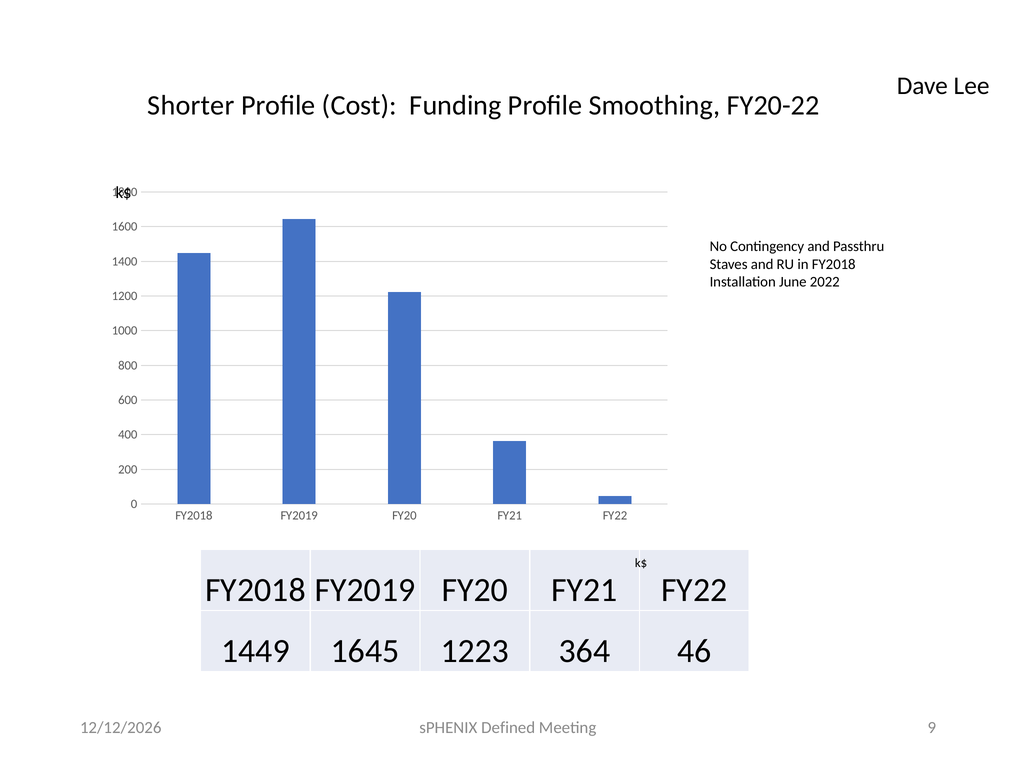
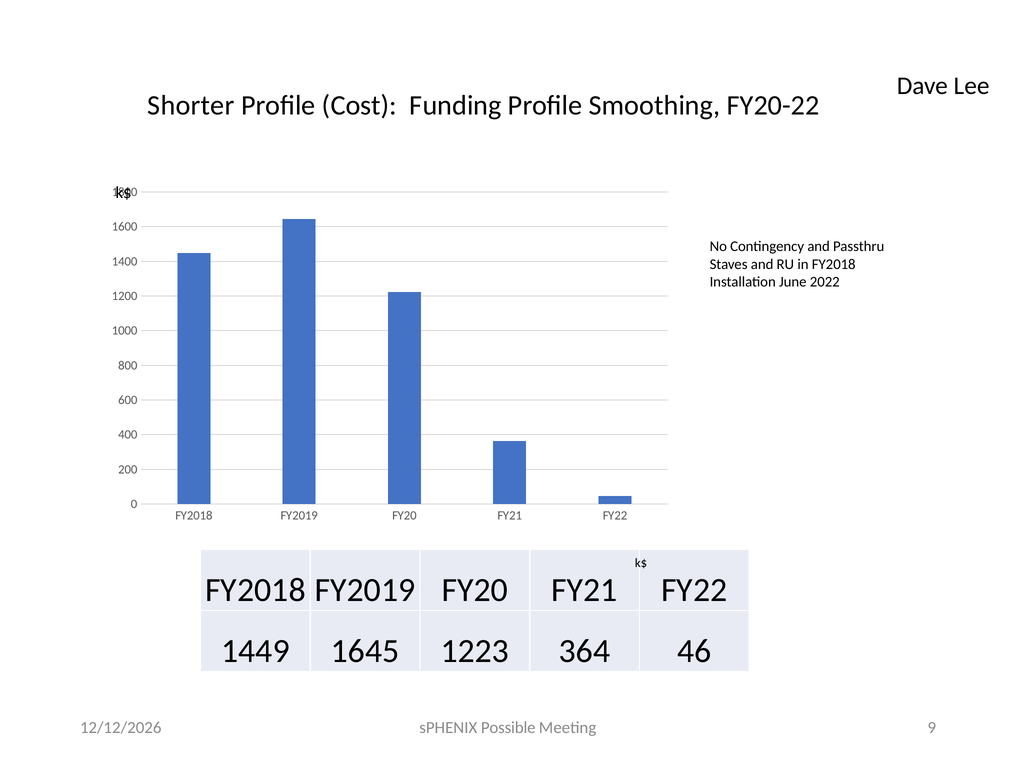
Defined: Defined -> Possible (508, 728)
